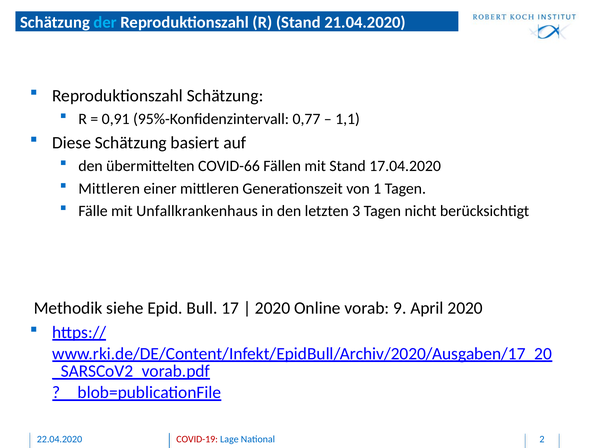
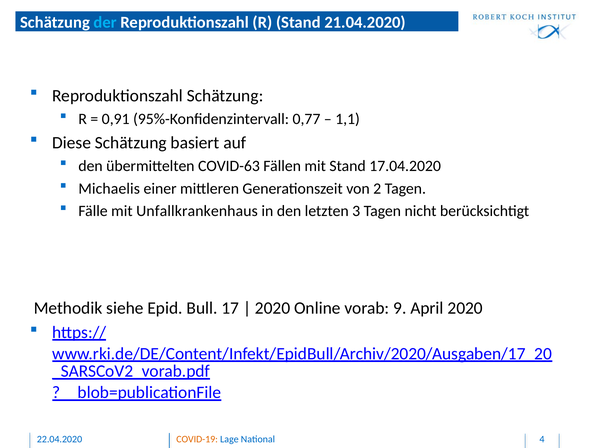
COVID-66: COVID-66 -> COVID-63 (229, 166)
Mittleren: Mittleren -> Michaelis (109, 188)
1: 1 -> 2 (377, 188)
COVID-19 colour: red -> orange (197, 439)
2: 2 -> 4 (542, 439)
